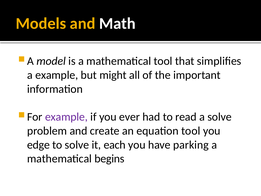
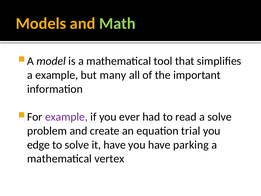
Math colour: white -> light green (117, 23)
might: might -> many (113, 75)
equation tool: tool -> trial (191, 131)
it each: each -> have (115, 145)
begins: begins -> vertex (109, 159)
